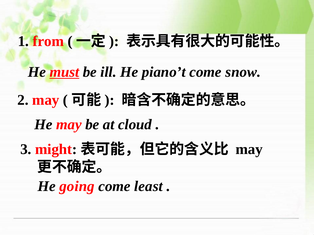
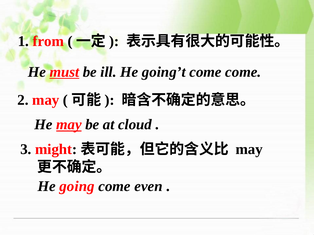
piano’t: piano’t -> going’t (164, 72)
come snow: snow -> come (243, 72)
may underline: none -> present (69, 125)
least: least -> even (149, 187)
